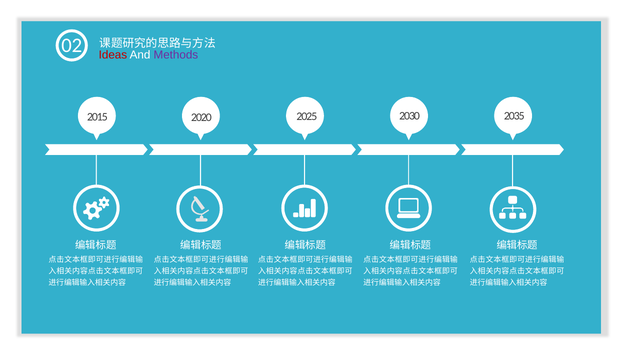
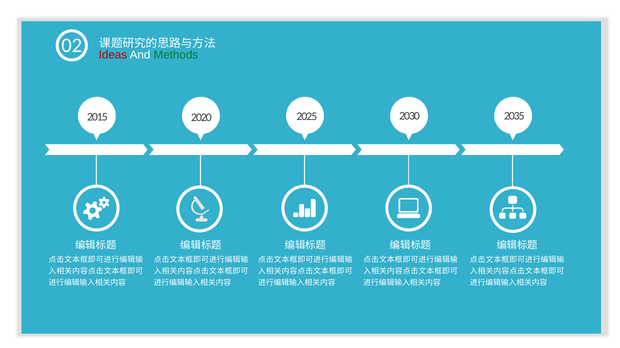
Methods colour: purple -> green (176, 55)
